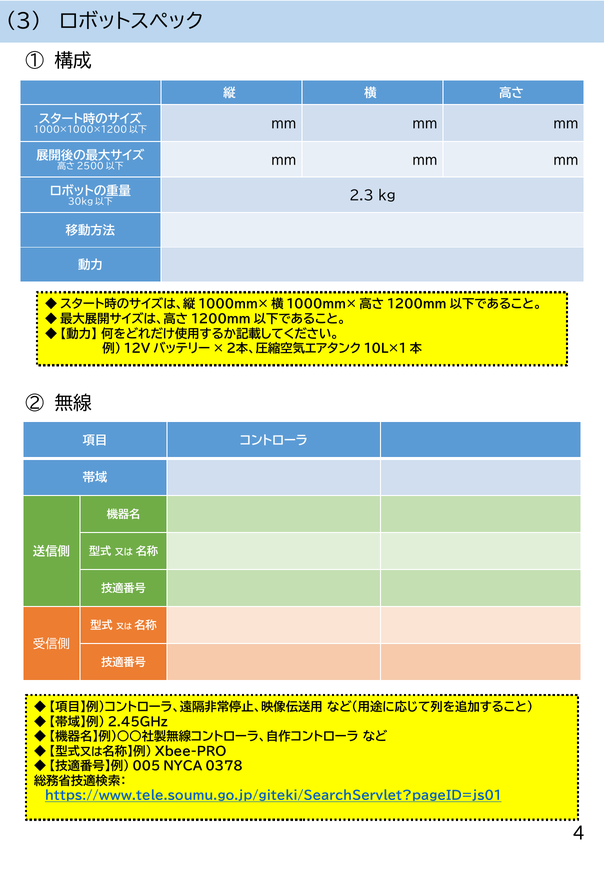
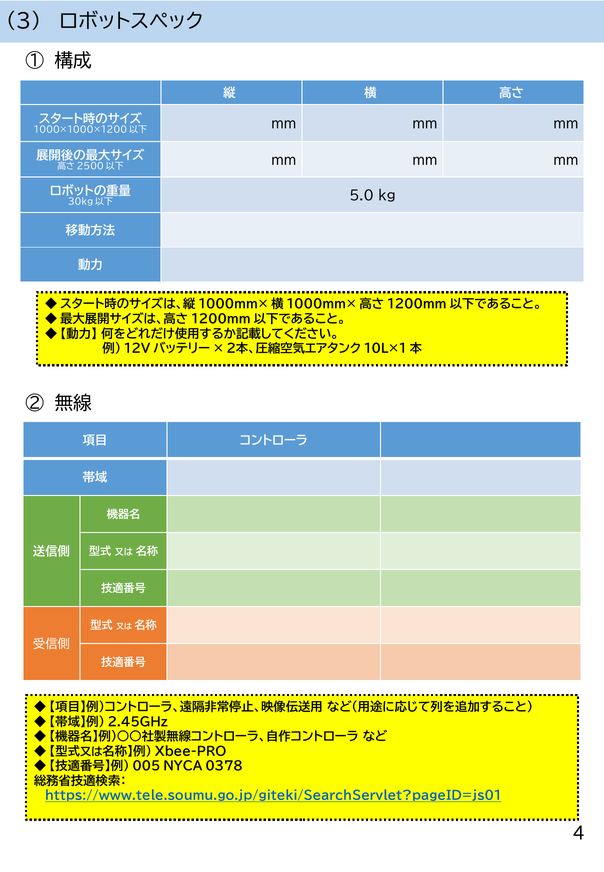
2.3: 2.3 -> 5.0 (361, 196)
